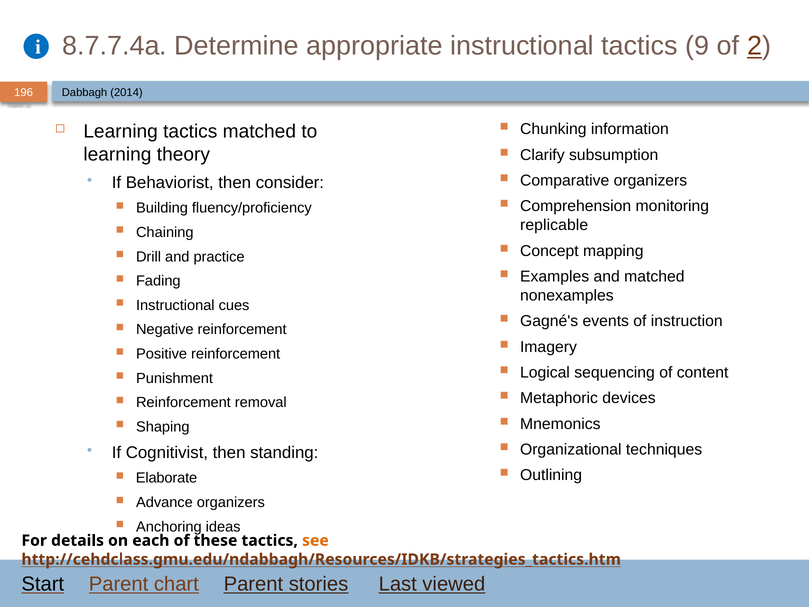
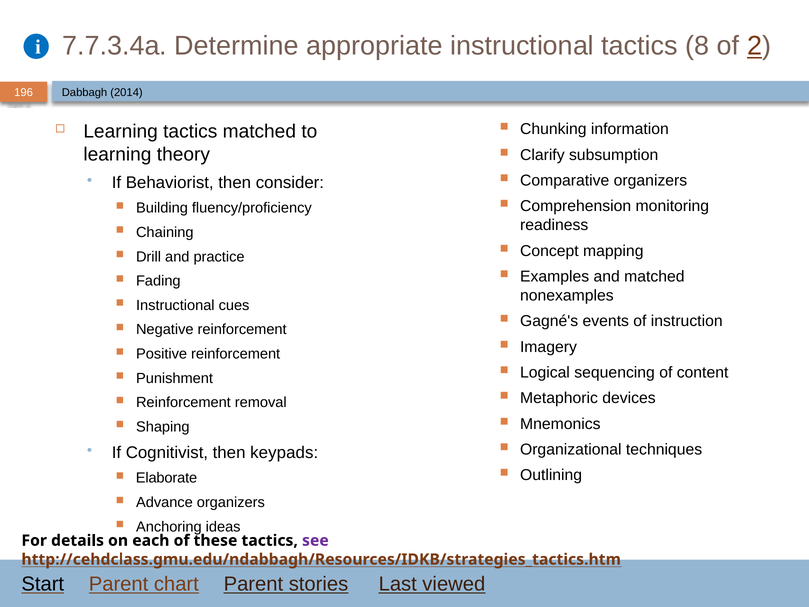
8.7.7.4a: 8.7.7.4a -> 7.7.3.4a (115, 46)
9: 9 -> 8 (697, 46)
replicable: replicable -> readiness (554, 225)
standing: standing -> keypads (284, 452)
see colour: orange -> purple (315, 540)
